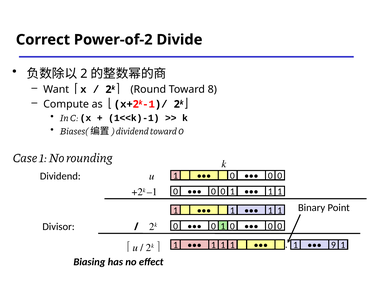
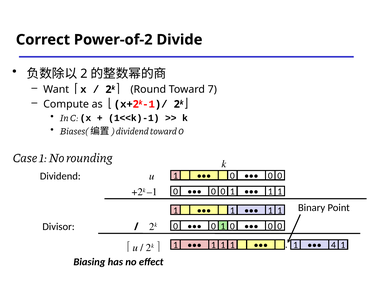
8: 8 -> 7 (212, 90)
9: 9 -> 4 (333, 245)
